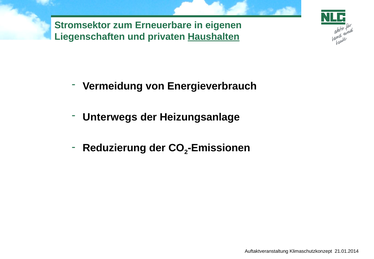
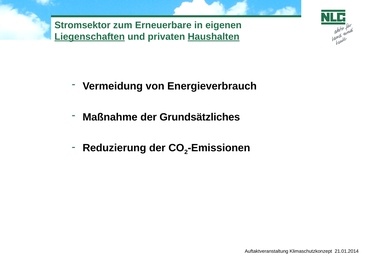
Liegenschaften underline: none -> present (90, 37)
Unterwegs: Unterwegs -> Maßnahme (110, 117)
Heizungsanlage: Heizungsanlage -> Grundsätzliches (200, 117)
